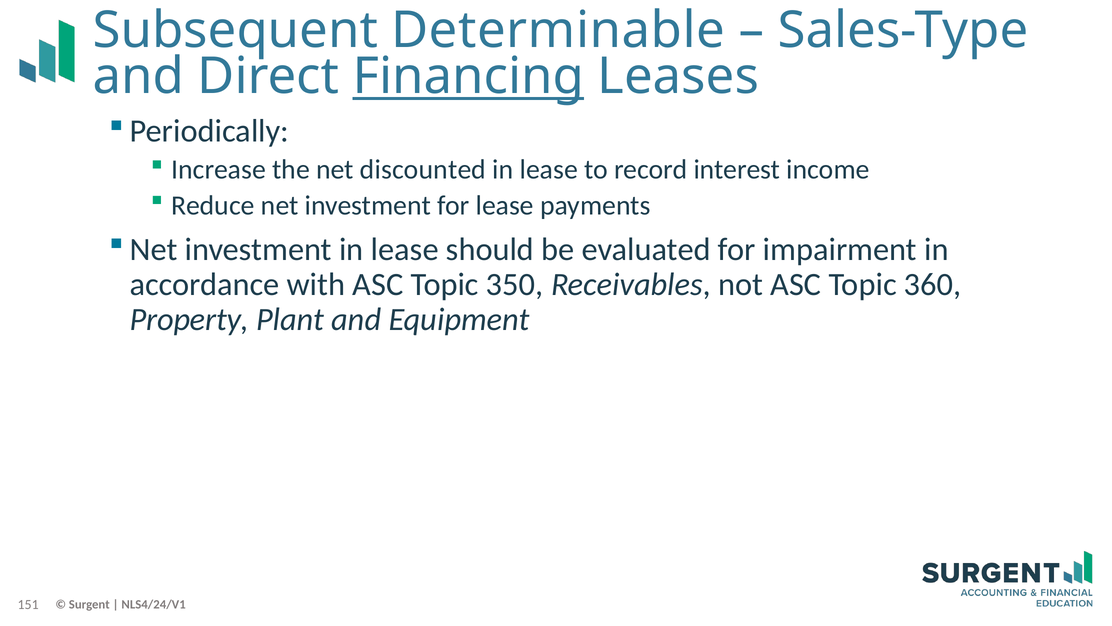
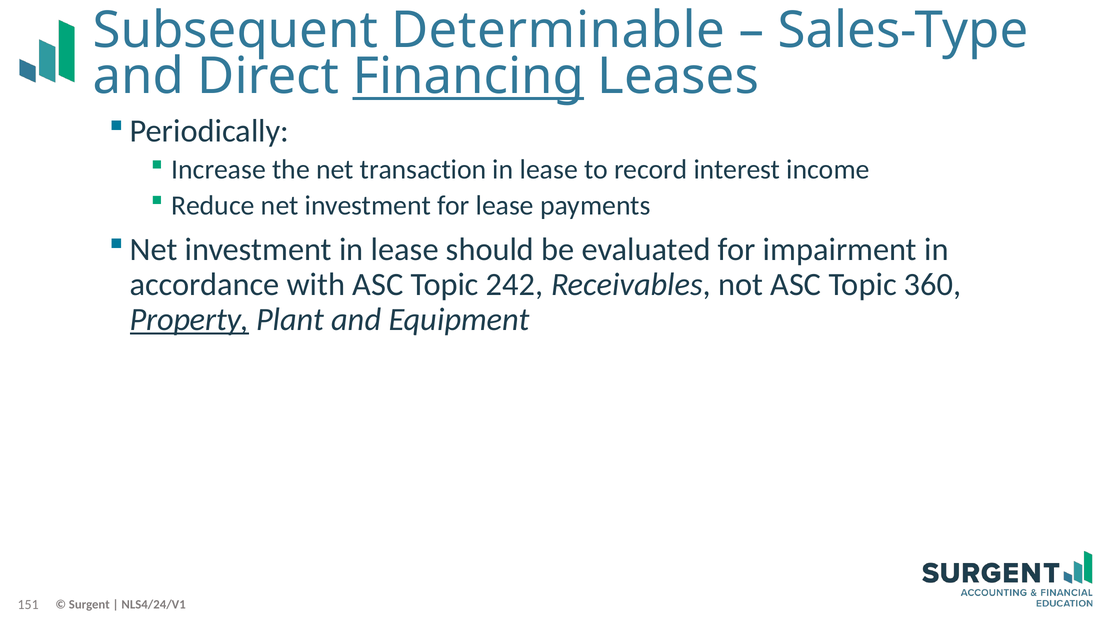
discounted: discounted -> transaction (423, 169)
350: 350 -> 242 (515, 284)
Property underline: none -> present (189, 319)
